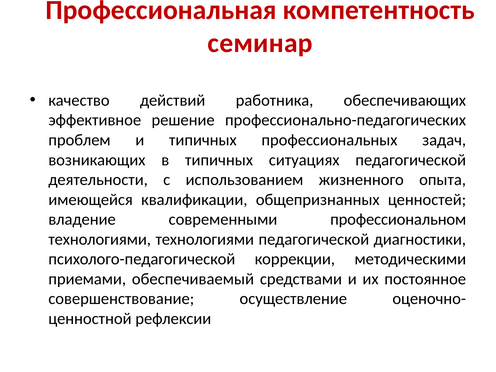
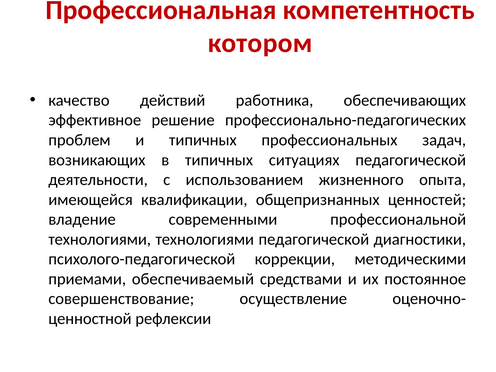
семинар: семинар -> котором (260, 43)
профессиональном: профессиональном -> профессиональной (398, 219)
